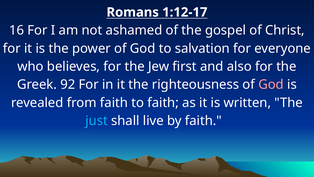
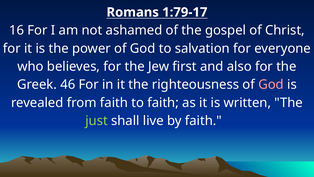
1:12-17: 1:12-17 -> 1:79-17 (185, 12)
92: 92 -> 46 (68, 84)
just colour: light blue -> light green (97, 121)
